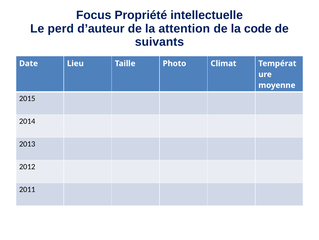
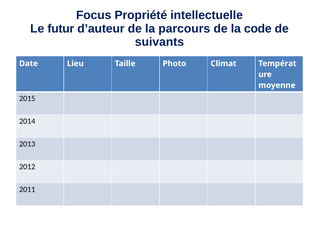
perd: perd -> futur (61, 28)
attention: attention -> parcours (184, 28)
